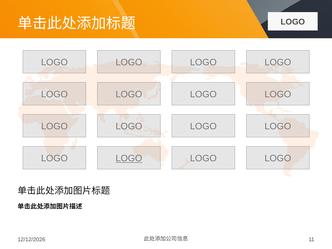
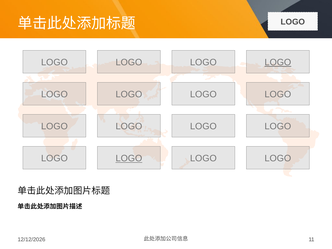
LOGO underline: none -> present (278, 62)
